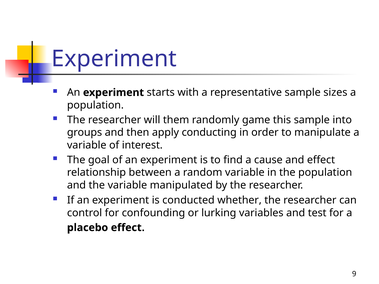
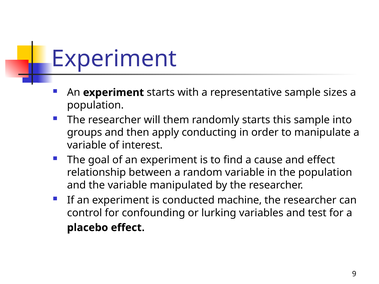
randomly game: game -> starts (256, 120)
whether: whether -> machine (240, 200)
